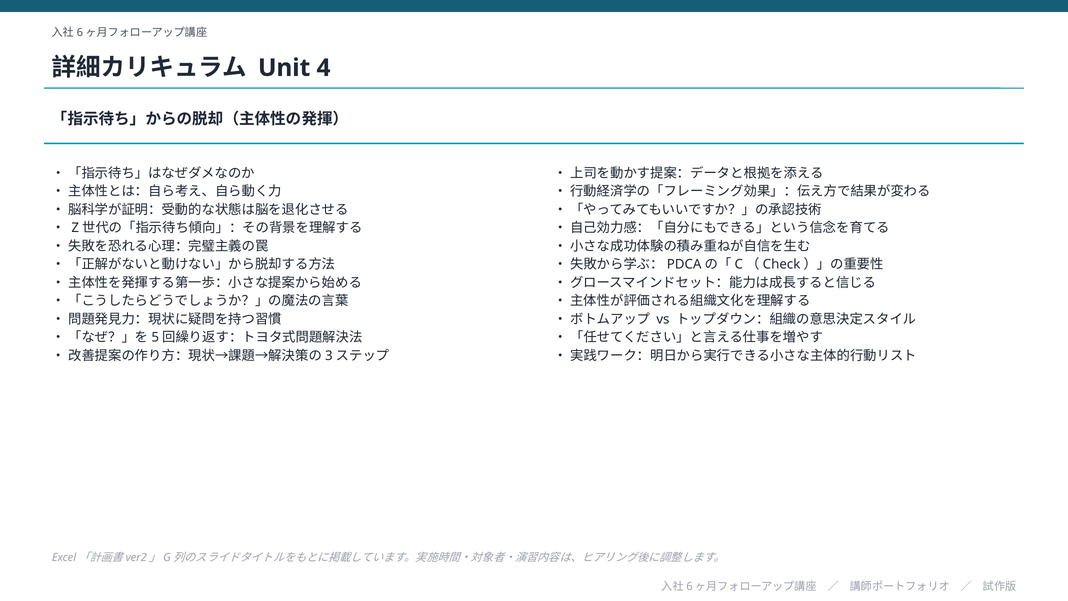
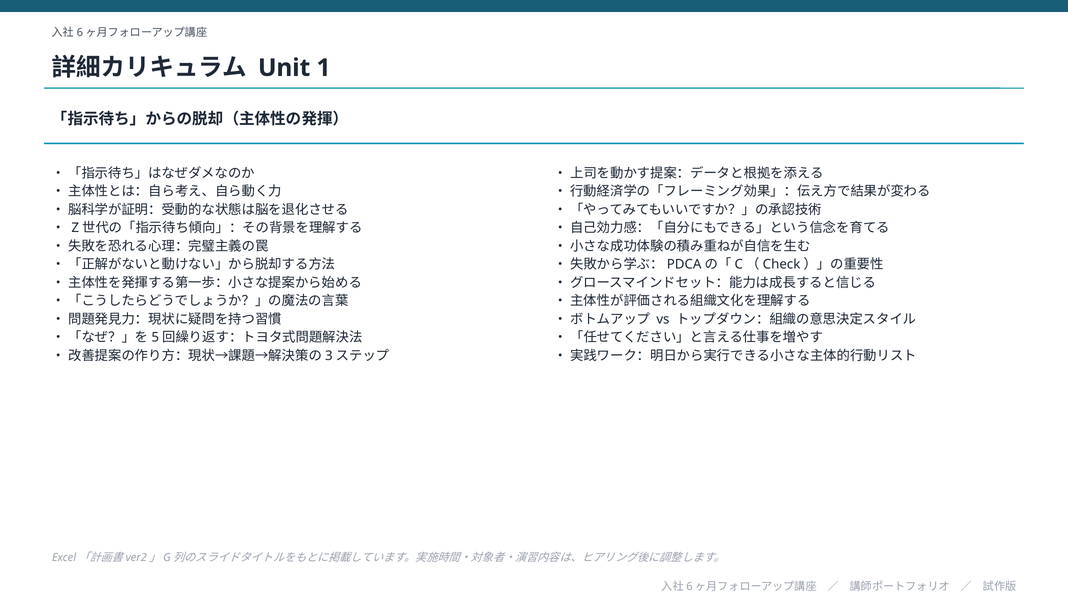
4: 4 -> 1 (324, 68)
